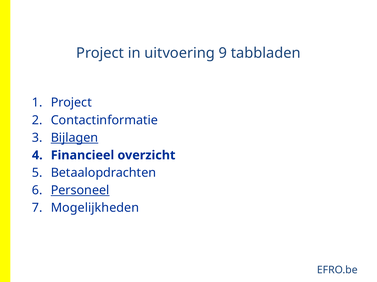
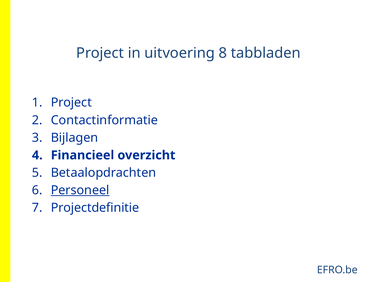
9: 9 -> 8 (223, 53)
Bijlagen underline: present -> none (75, 138)
Mogelijkheden: Mogelijkheden -> Projectdefinitie (95, 208)
